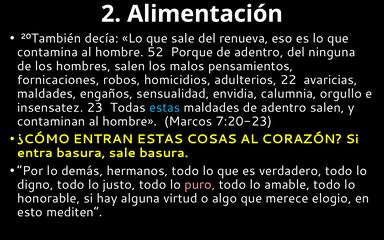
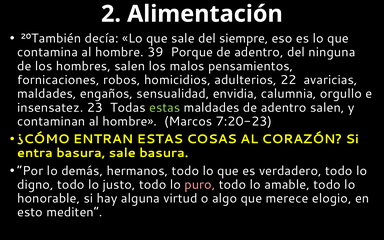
renueva: renueva -> siempre (244, 38)
52: 52 -> 39 (155, 52)
estas colour: light blue -> light green (165, 108)
